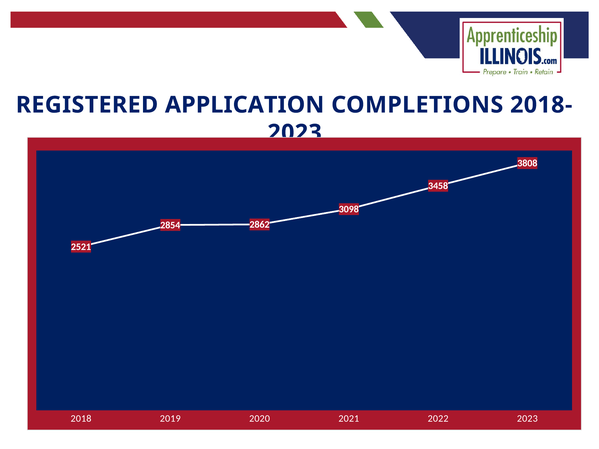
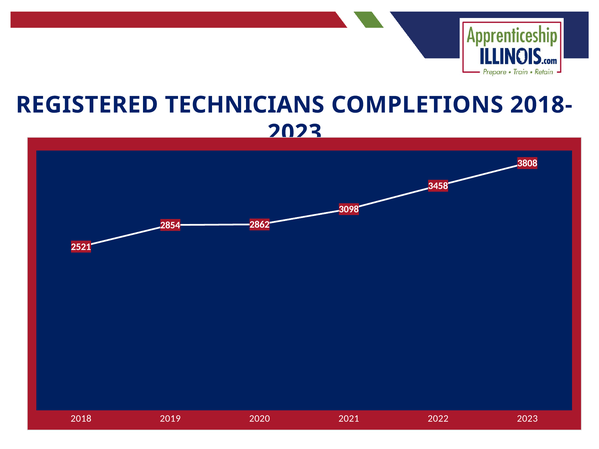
APPLICATION: APPLICATION -> TECHNICIANS (245, 105)
